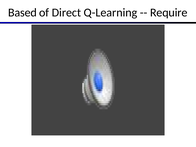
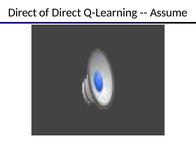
Based: Based -> Direct (22, 13)
Require: Require -> Assume (169, 13)
